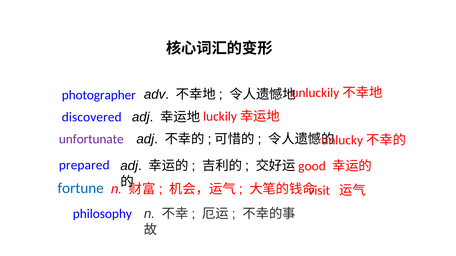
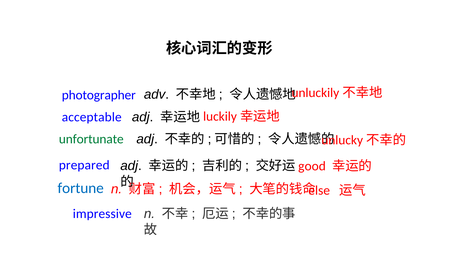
discovered: discovered -> acceptable (92, 117)
unfortunate colour: purple -> green (91, 139)
visit: visit -> else (319, 191)
philosophy: philosophy -> impressive (102, 214)
